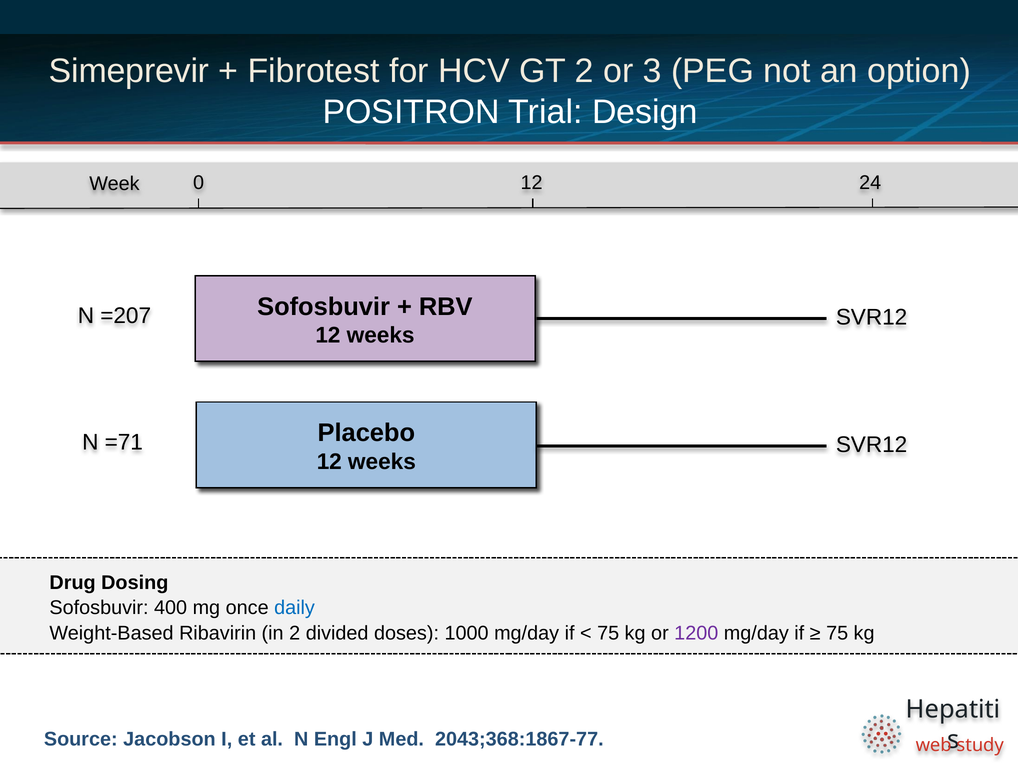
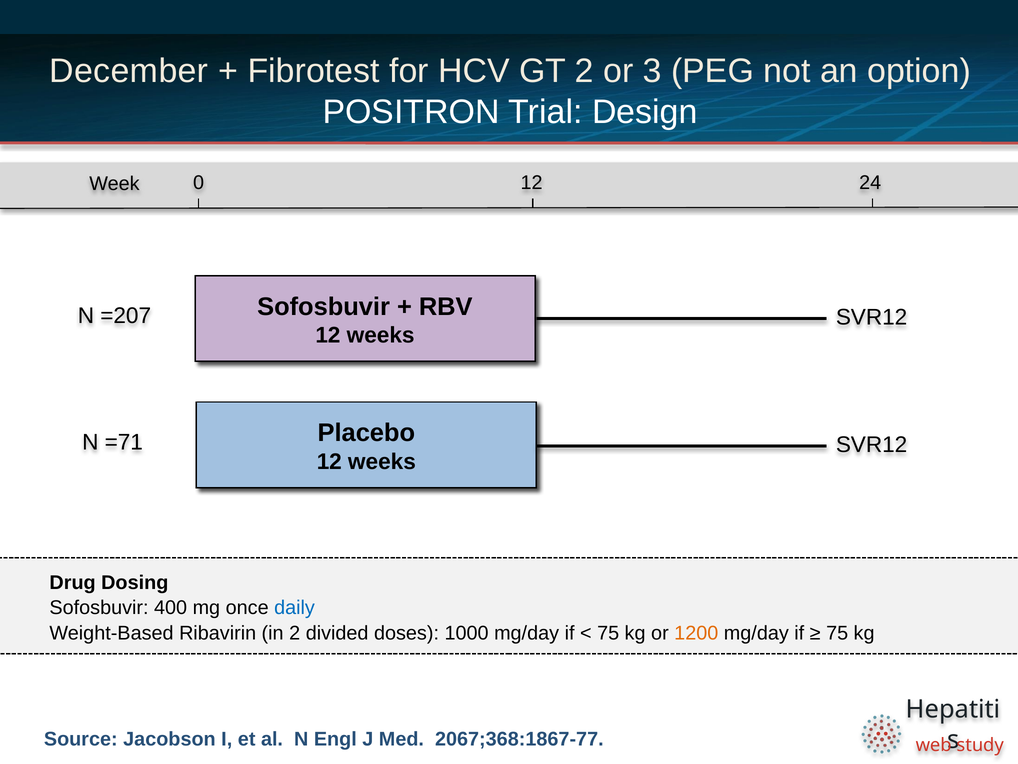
Simeprevir: Simeprevir -> December (129, 71)
1200 colour: purple -> orange (696, 633)
2043;368:1867-77: 2043;368:1867-77 -> 2067;368:1867-77 (519, 739)
